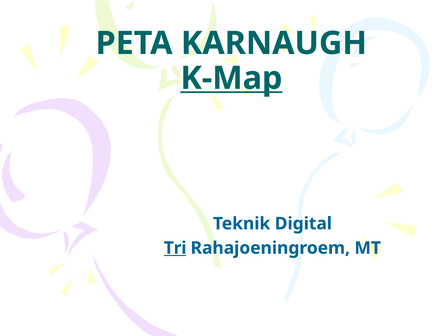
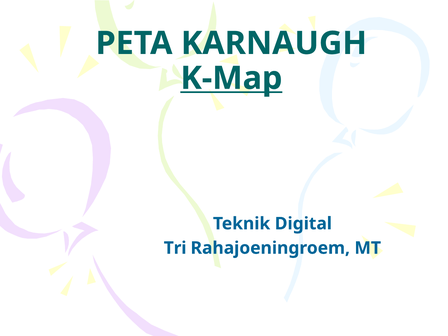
Tri underline: present -> none (175, 248)
